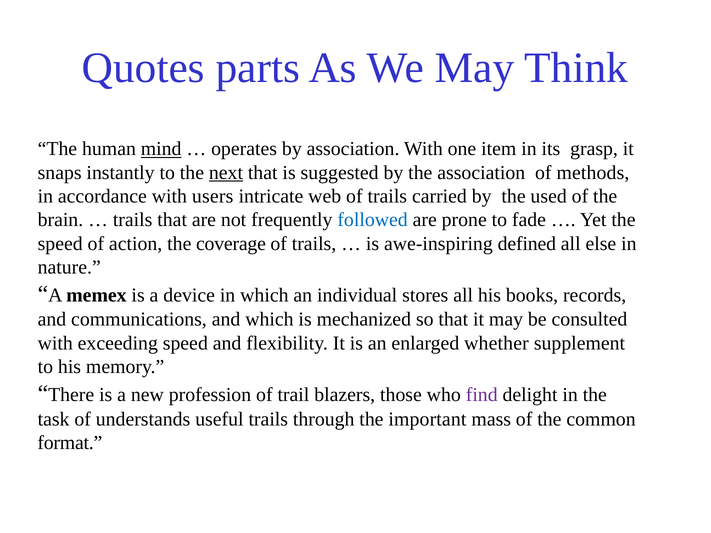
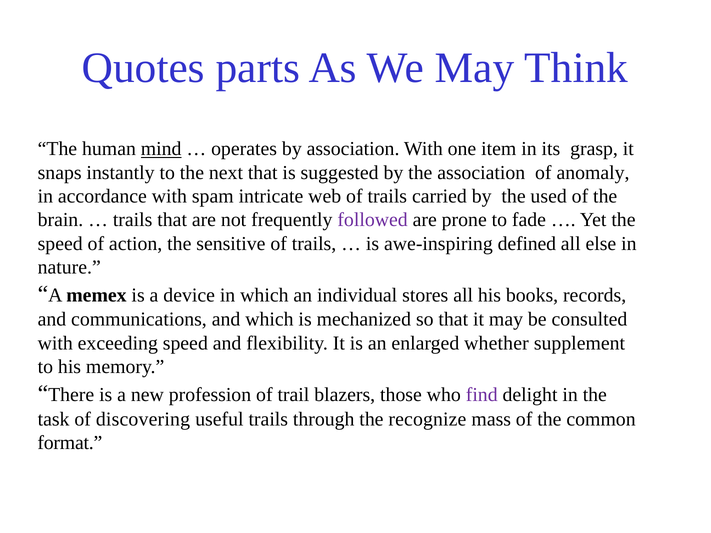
next underline: present -> none (226, 173)
methods: methods -> anomaly (593, 173)
users: users -> spam (213, 196)
followed colour: blue -> purple (373, 220)
coverage: coverage -> sensitive (231, 244)
understands: understands -> discovering (143, 419)
important: important -> recognize (427, 419)
